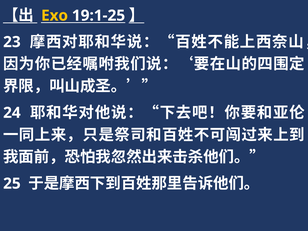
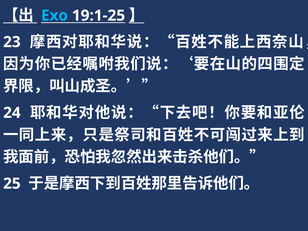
Exo colour: yellow -> light blue (55, 16)
